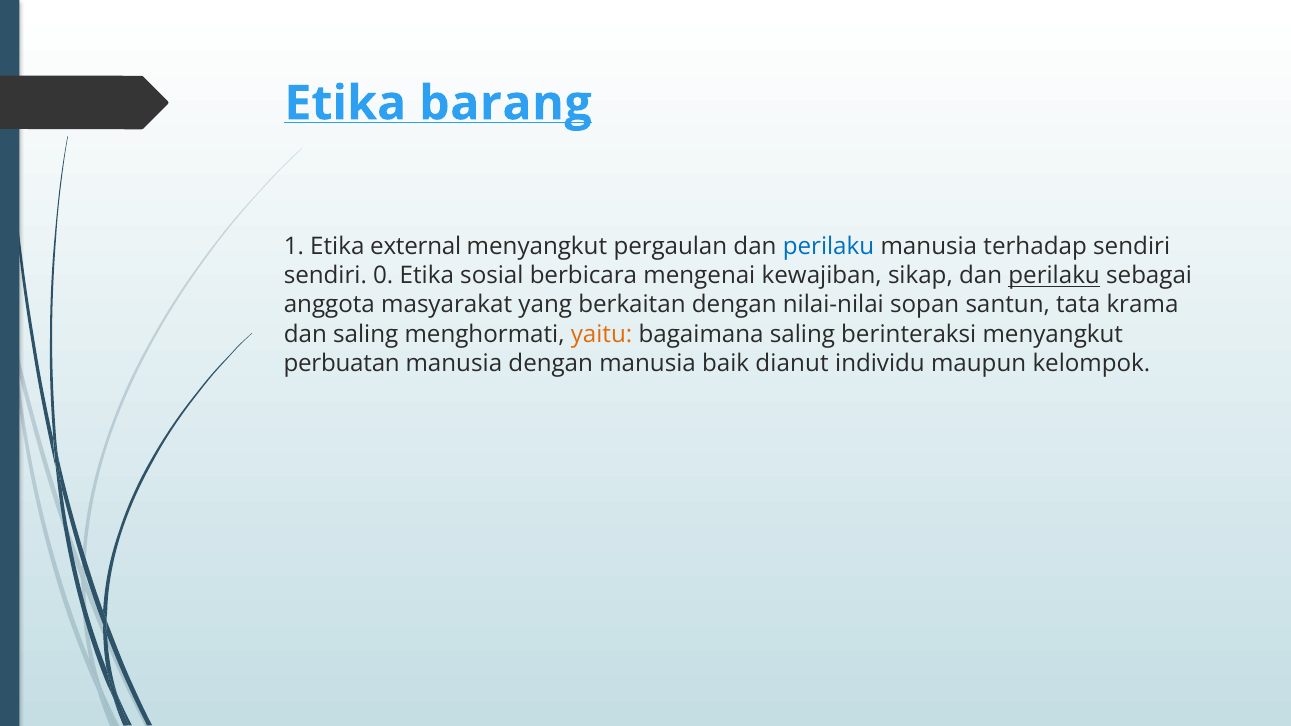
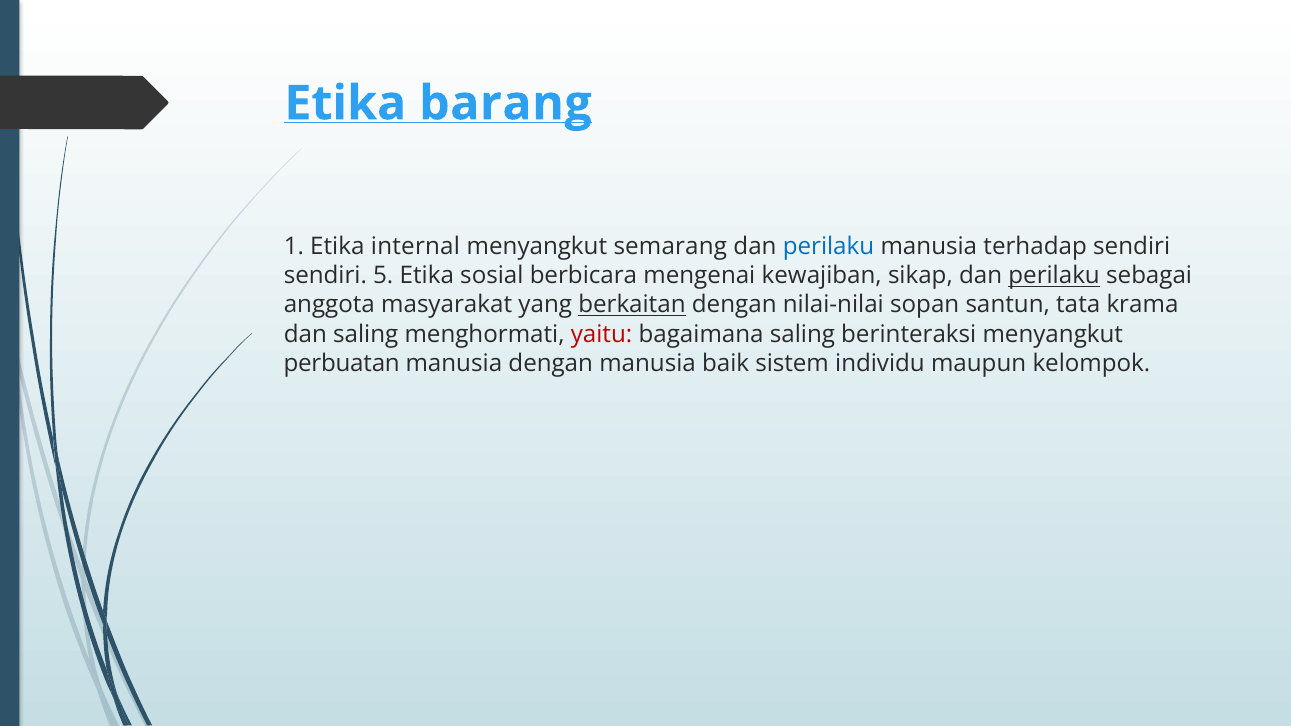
external: external -> internal (415, 247)
pergaulan: pergaulan -> semarang (670, 247)
0: 0 -> 5 (383, 276)
berkaitan underline: none -> present (632, 305)
yaitu colour: orange -> red (602, 334)
dianut: dianut -> sistem (792, 363)
